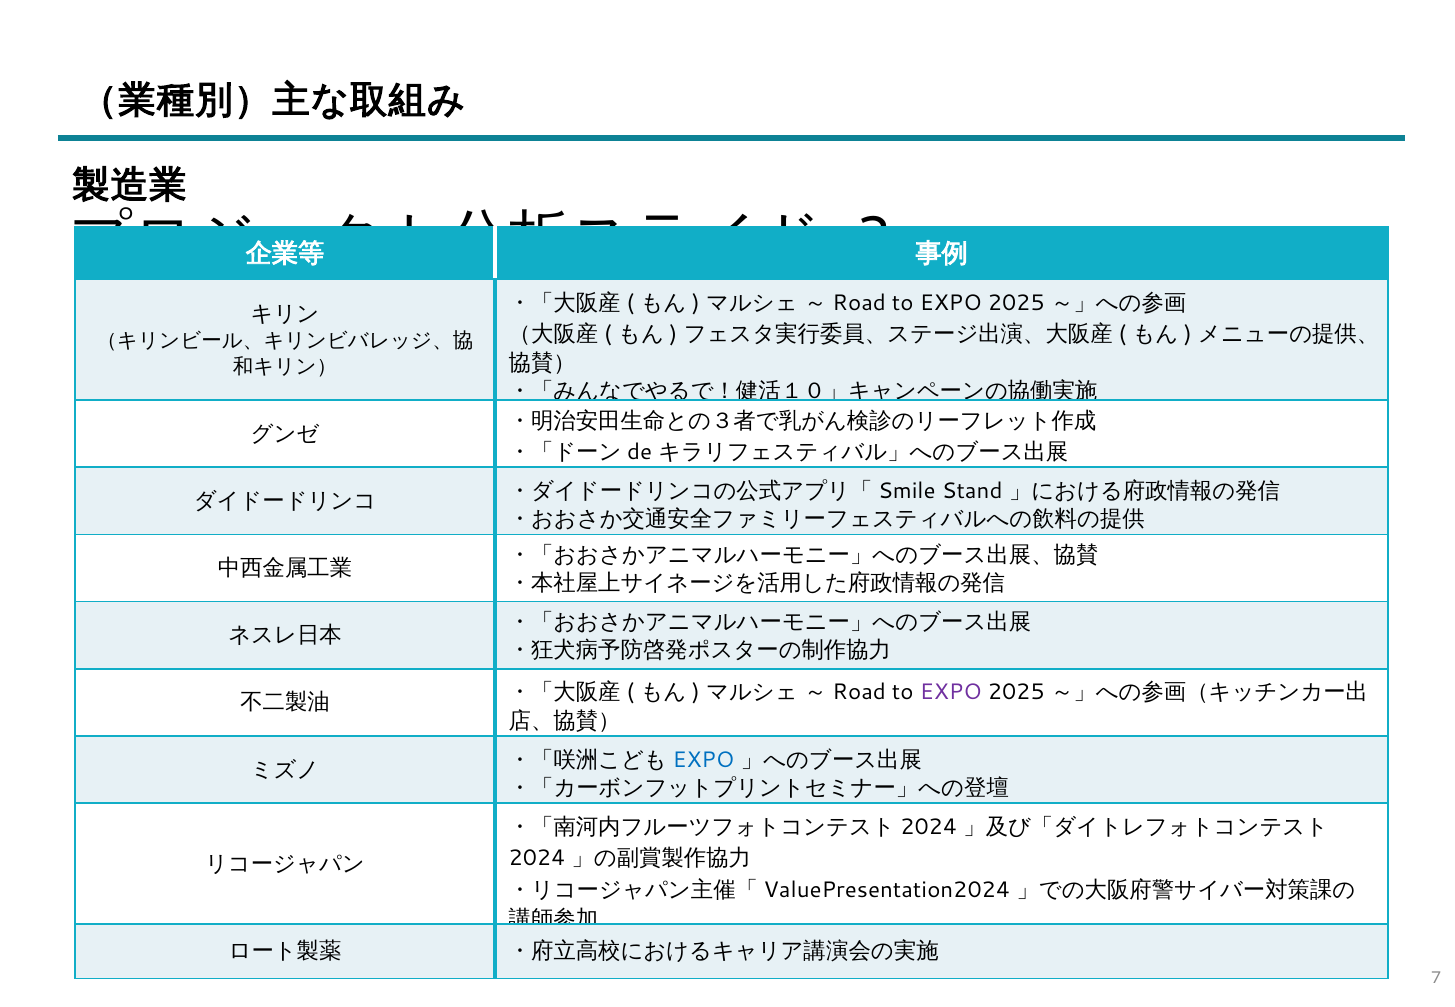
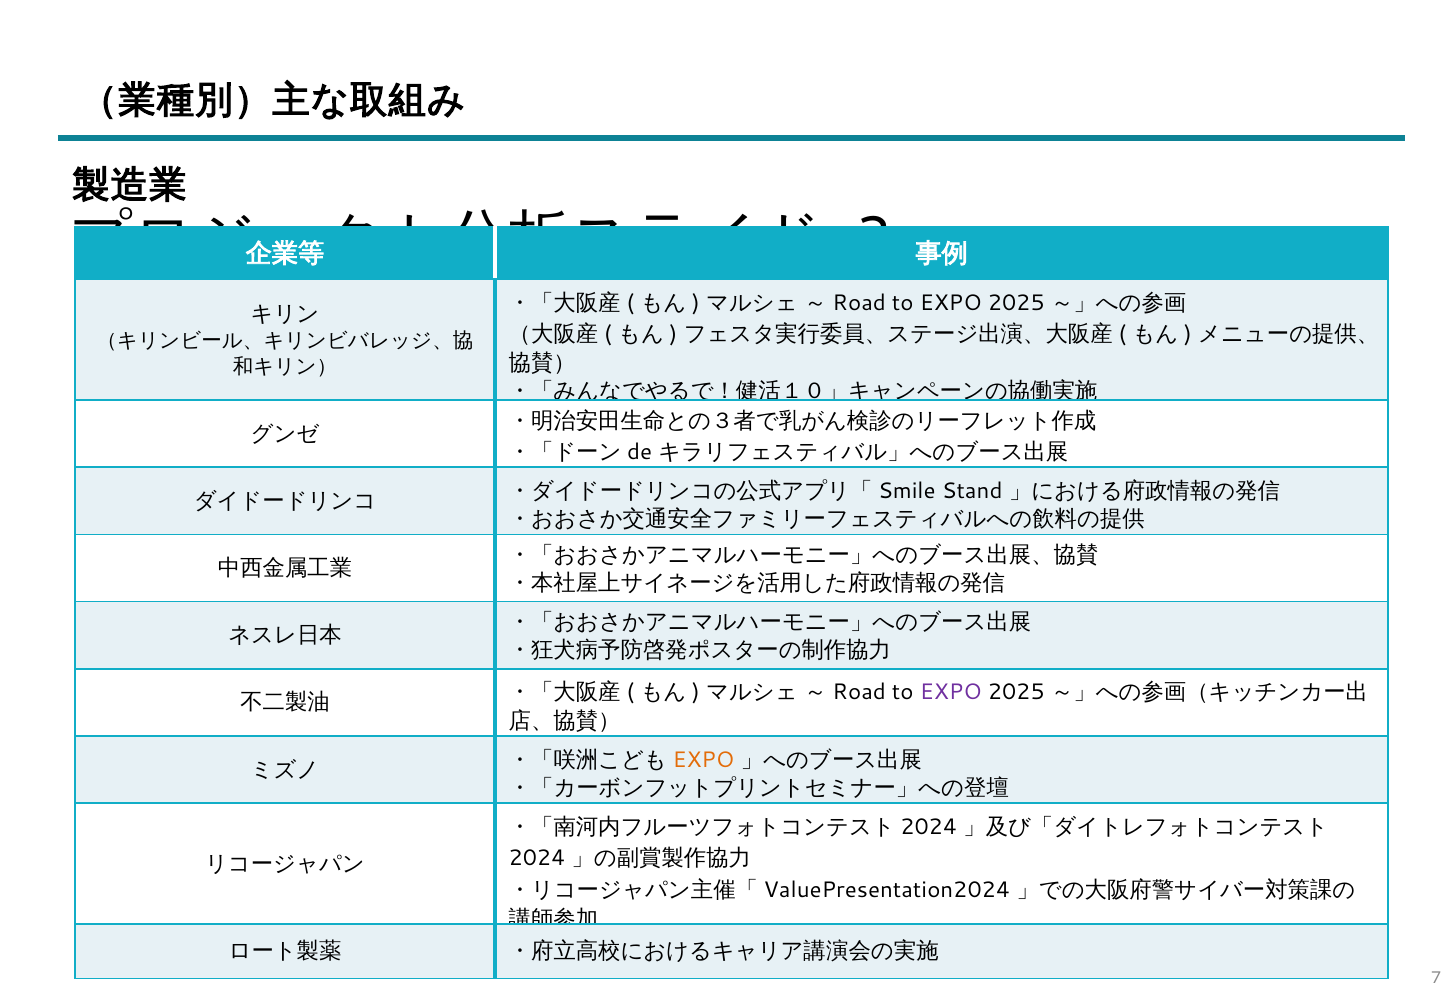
EXPO colour: blue -> orange (703, 760)
